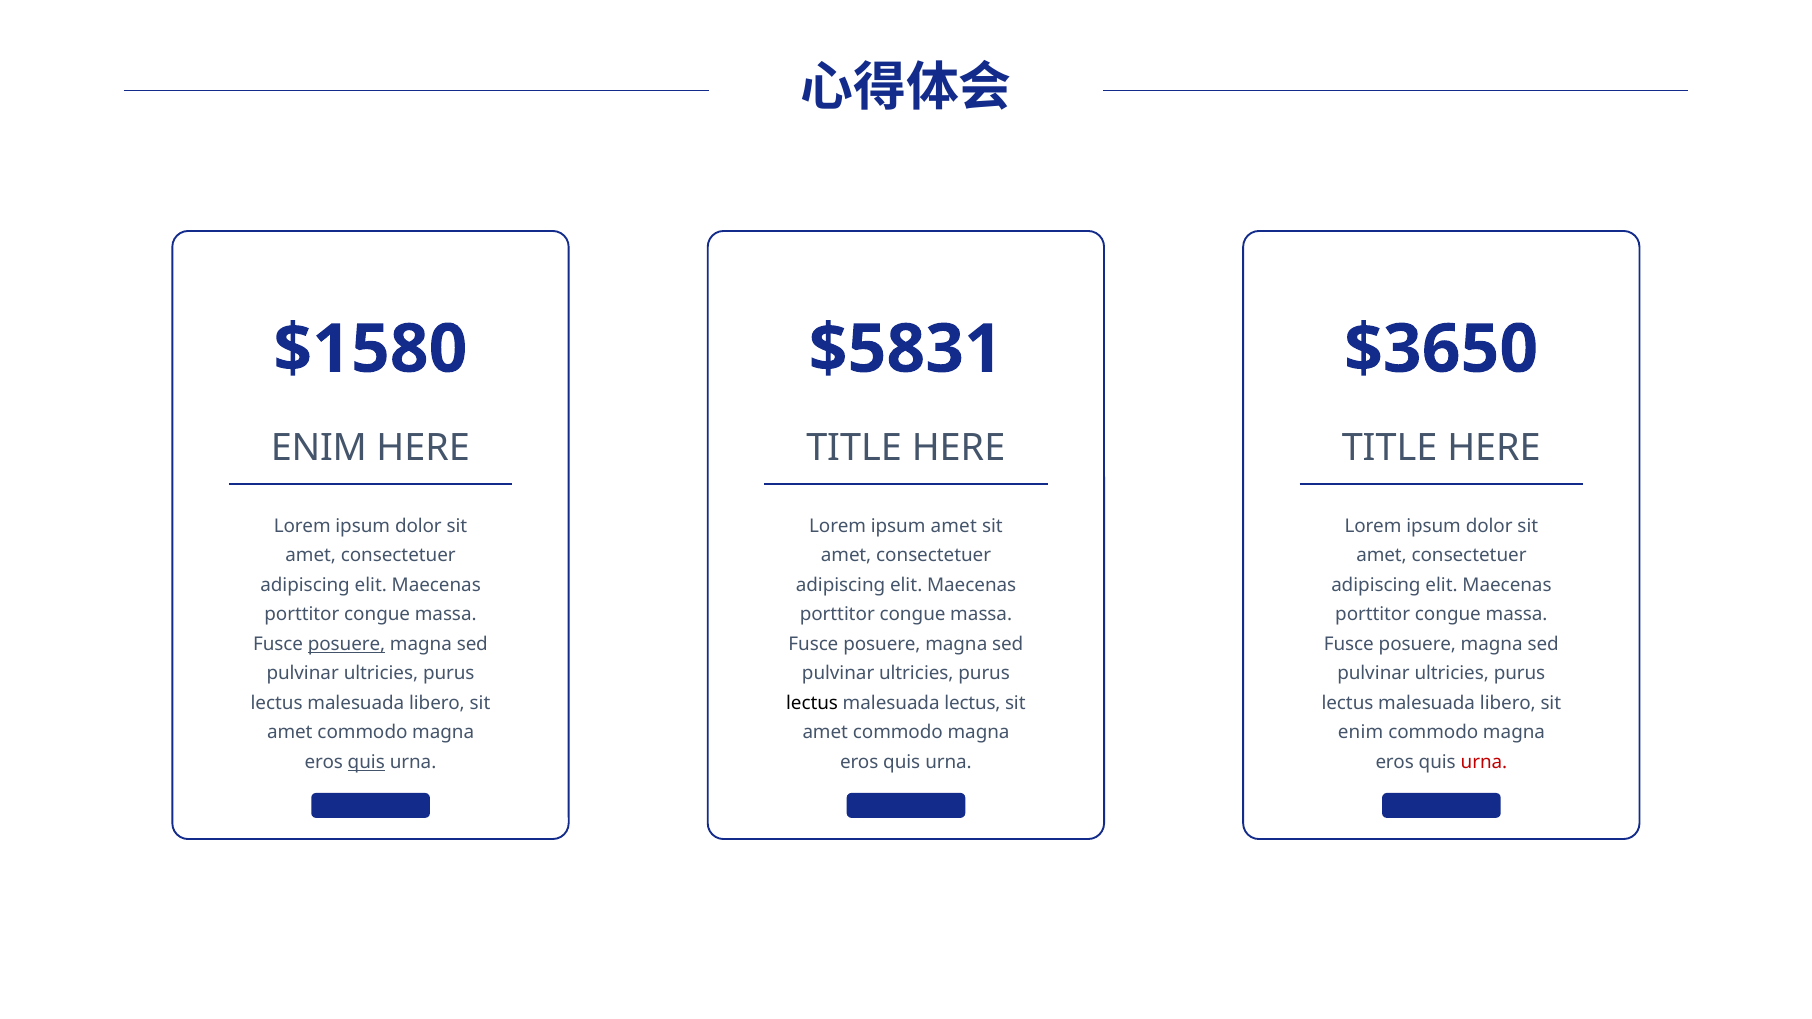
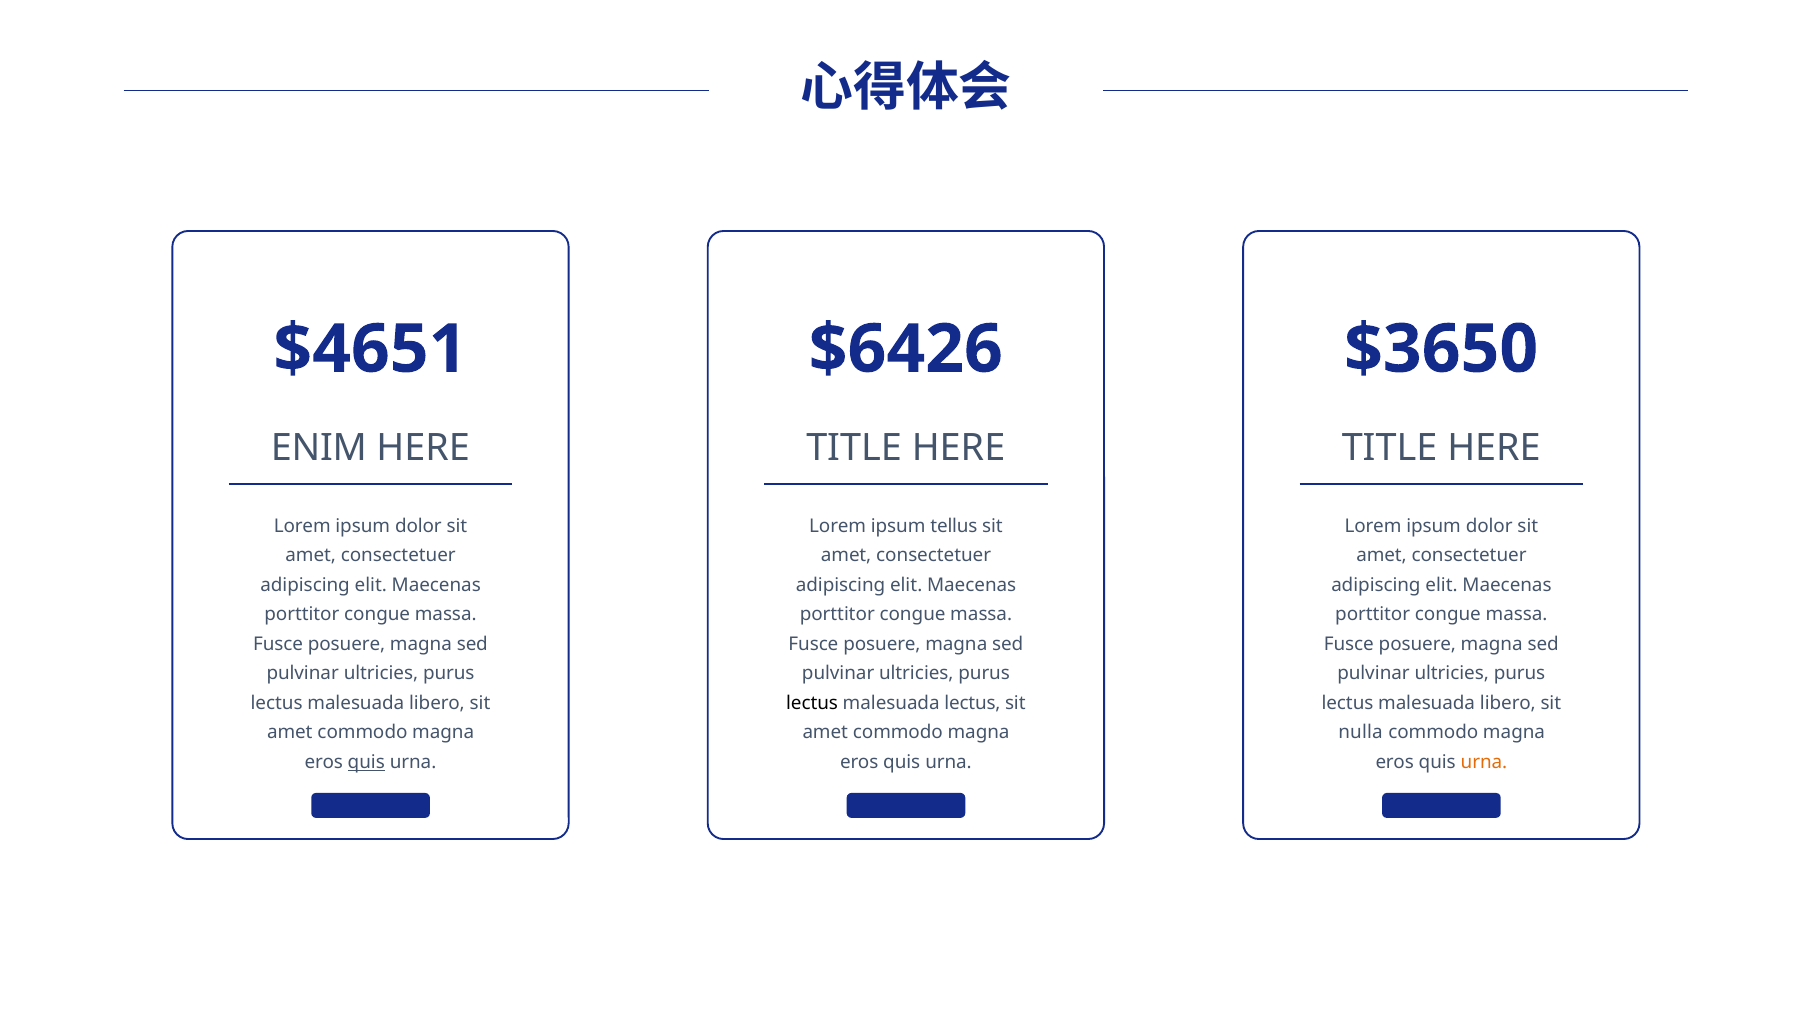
$1580: $1580 -> $4651 (370, 349)
$5831: $5831 -> $6426 (906, 349)
ipsum amet: amet -> tellus (954, 526)
posuere underline: present -> none (347, 644)
enim: enim -> nulla (1361, 733)
urna colour: red -> orange (1484, 762)
